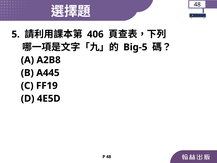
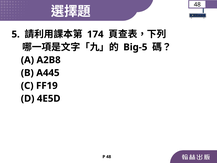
406: 406 -> 174 (95, 34)
